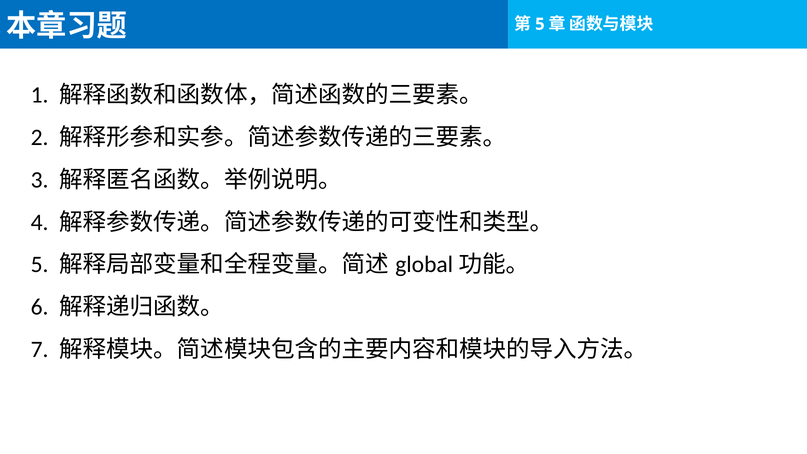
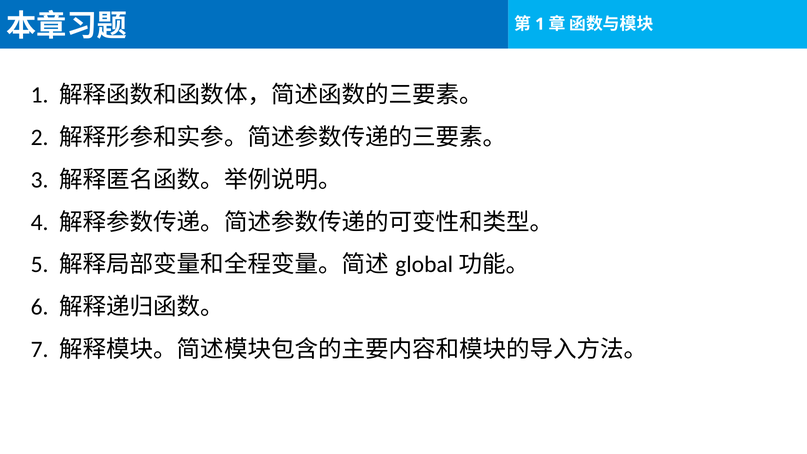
5: 5 -> 1 (540, 24)
